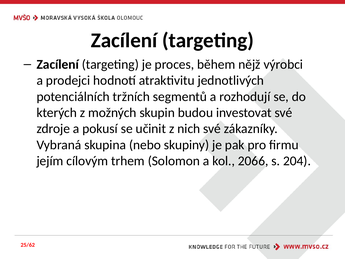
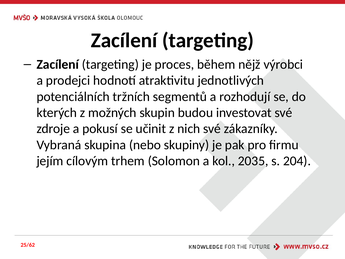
2066: 2066 -> 2035 (253, 161)
